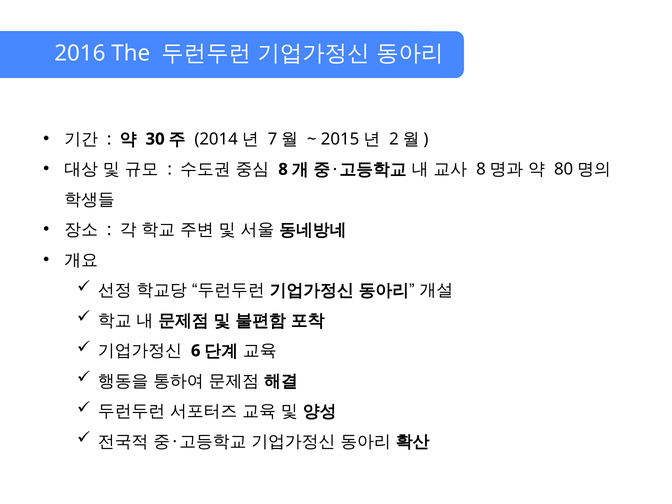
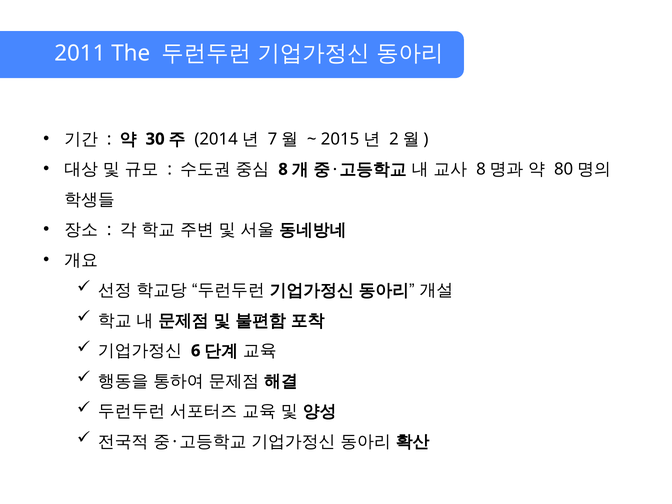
2016: 2016 -> 2011 (80, 53)
